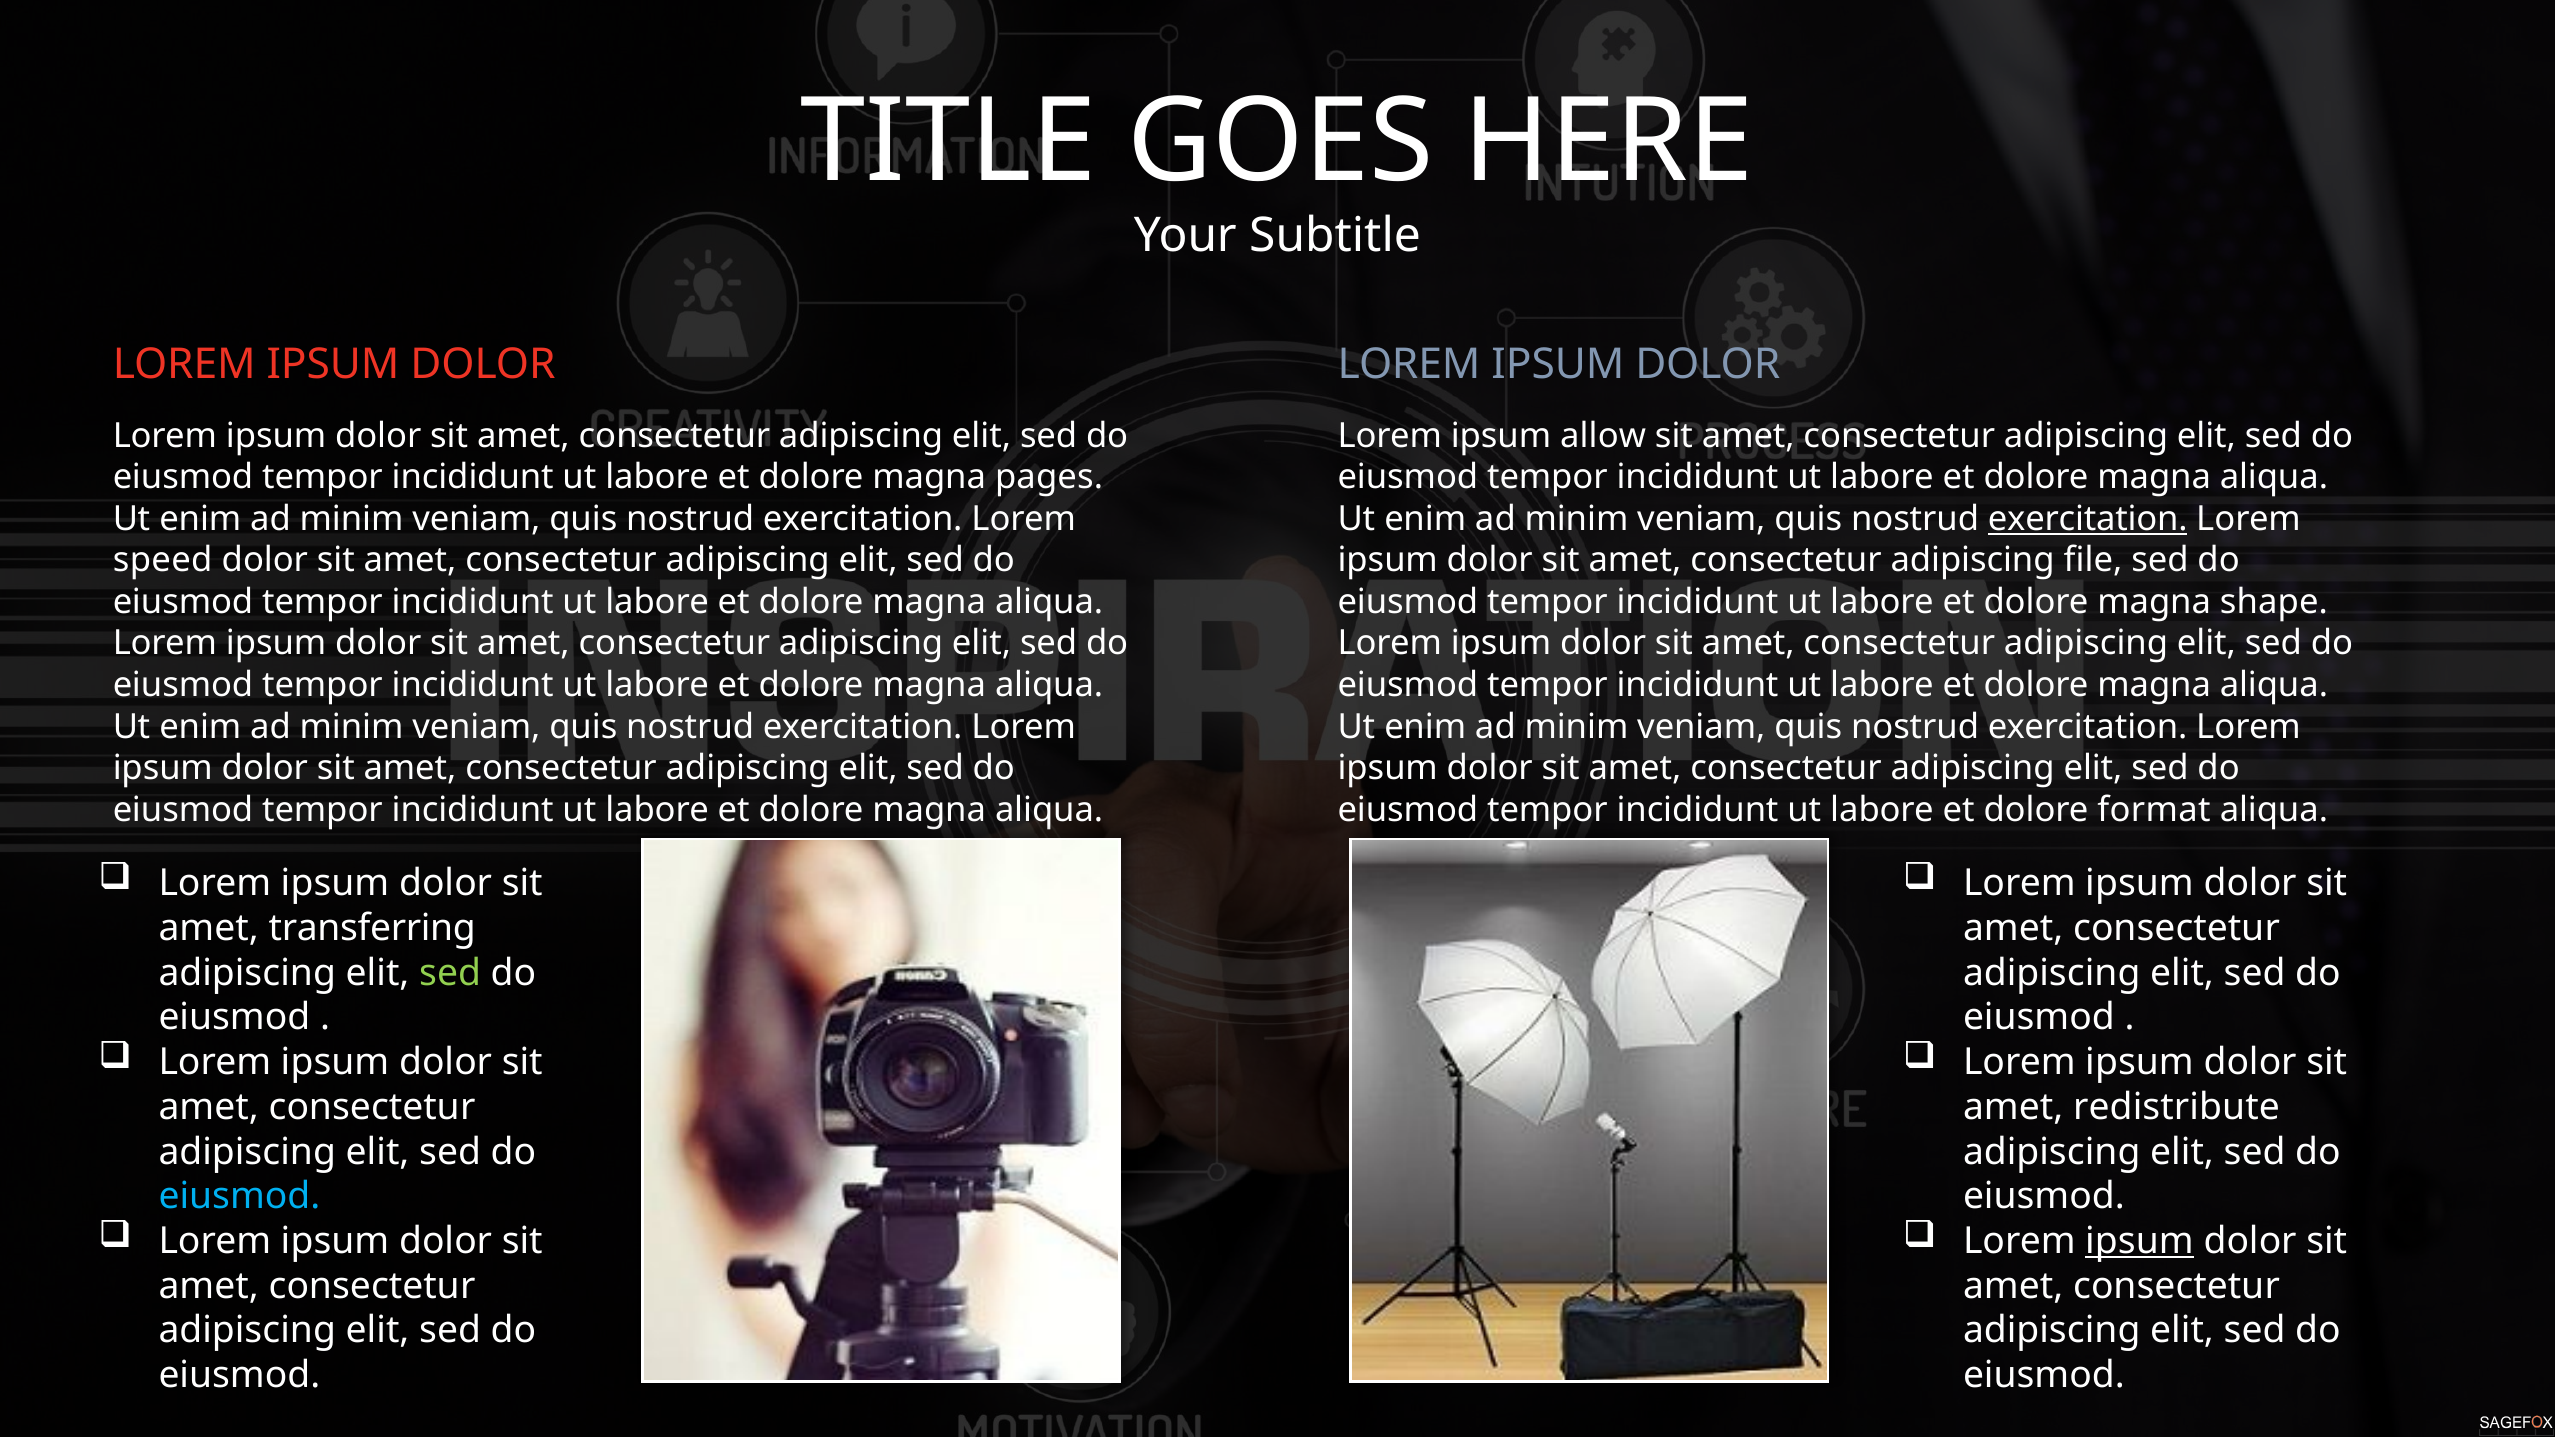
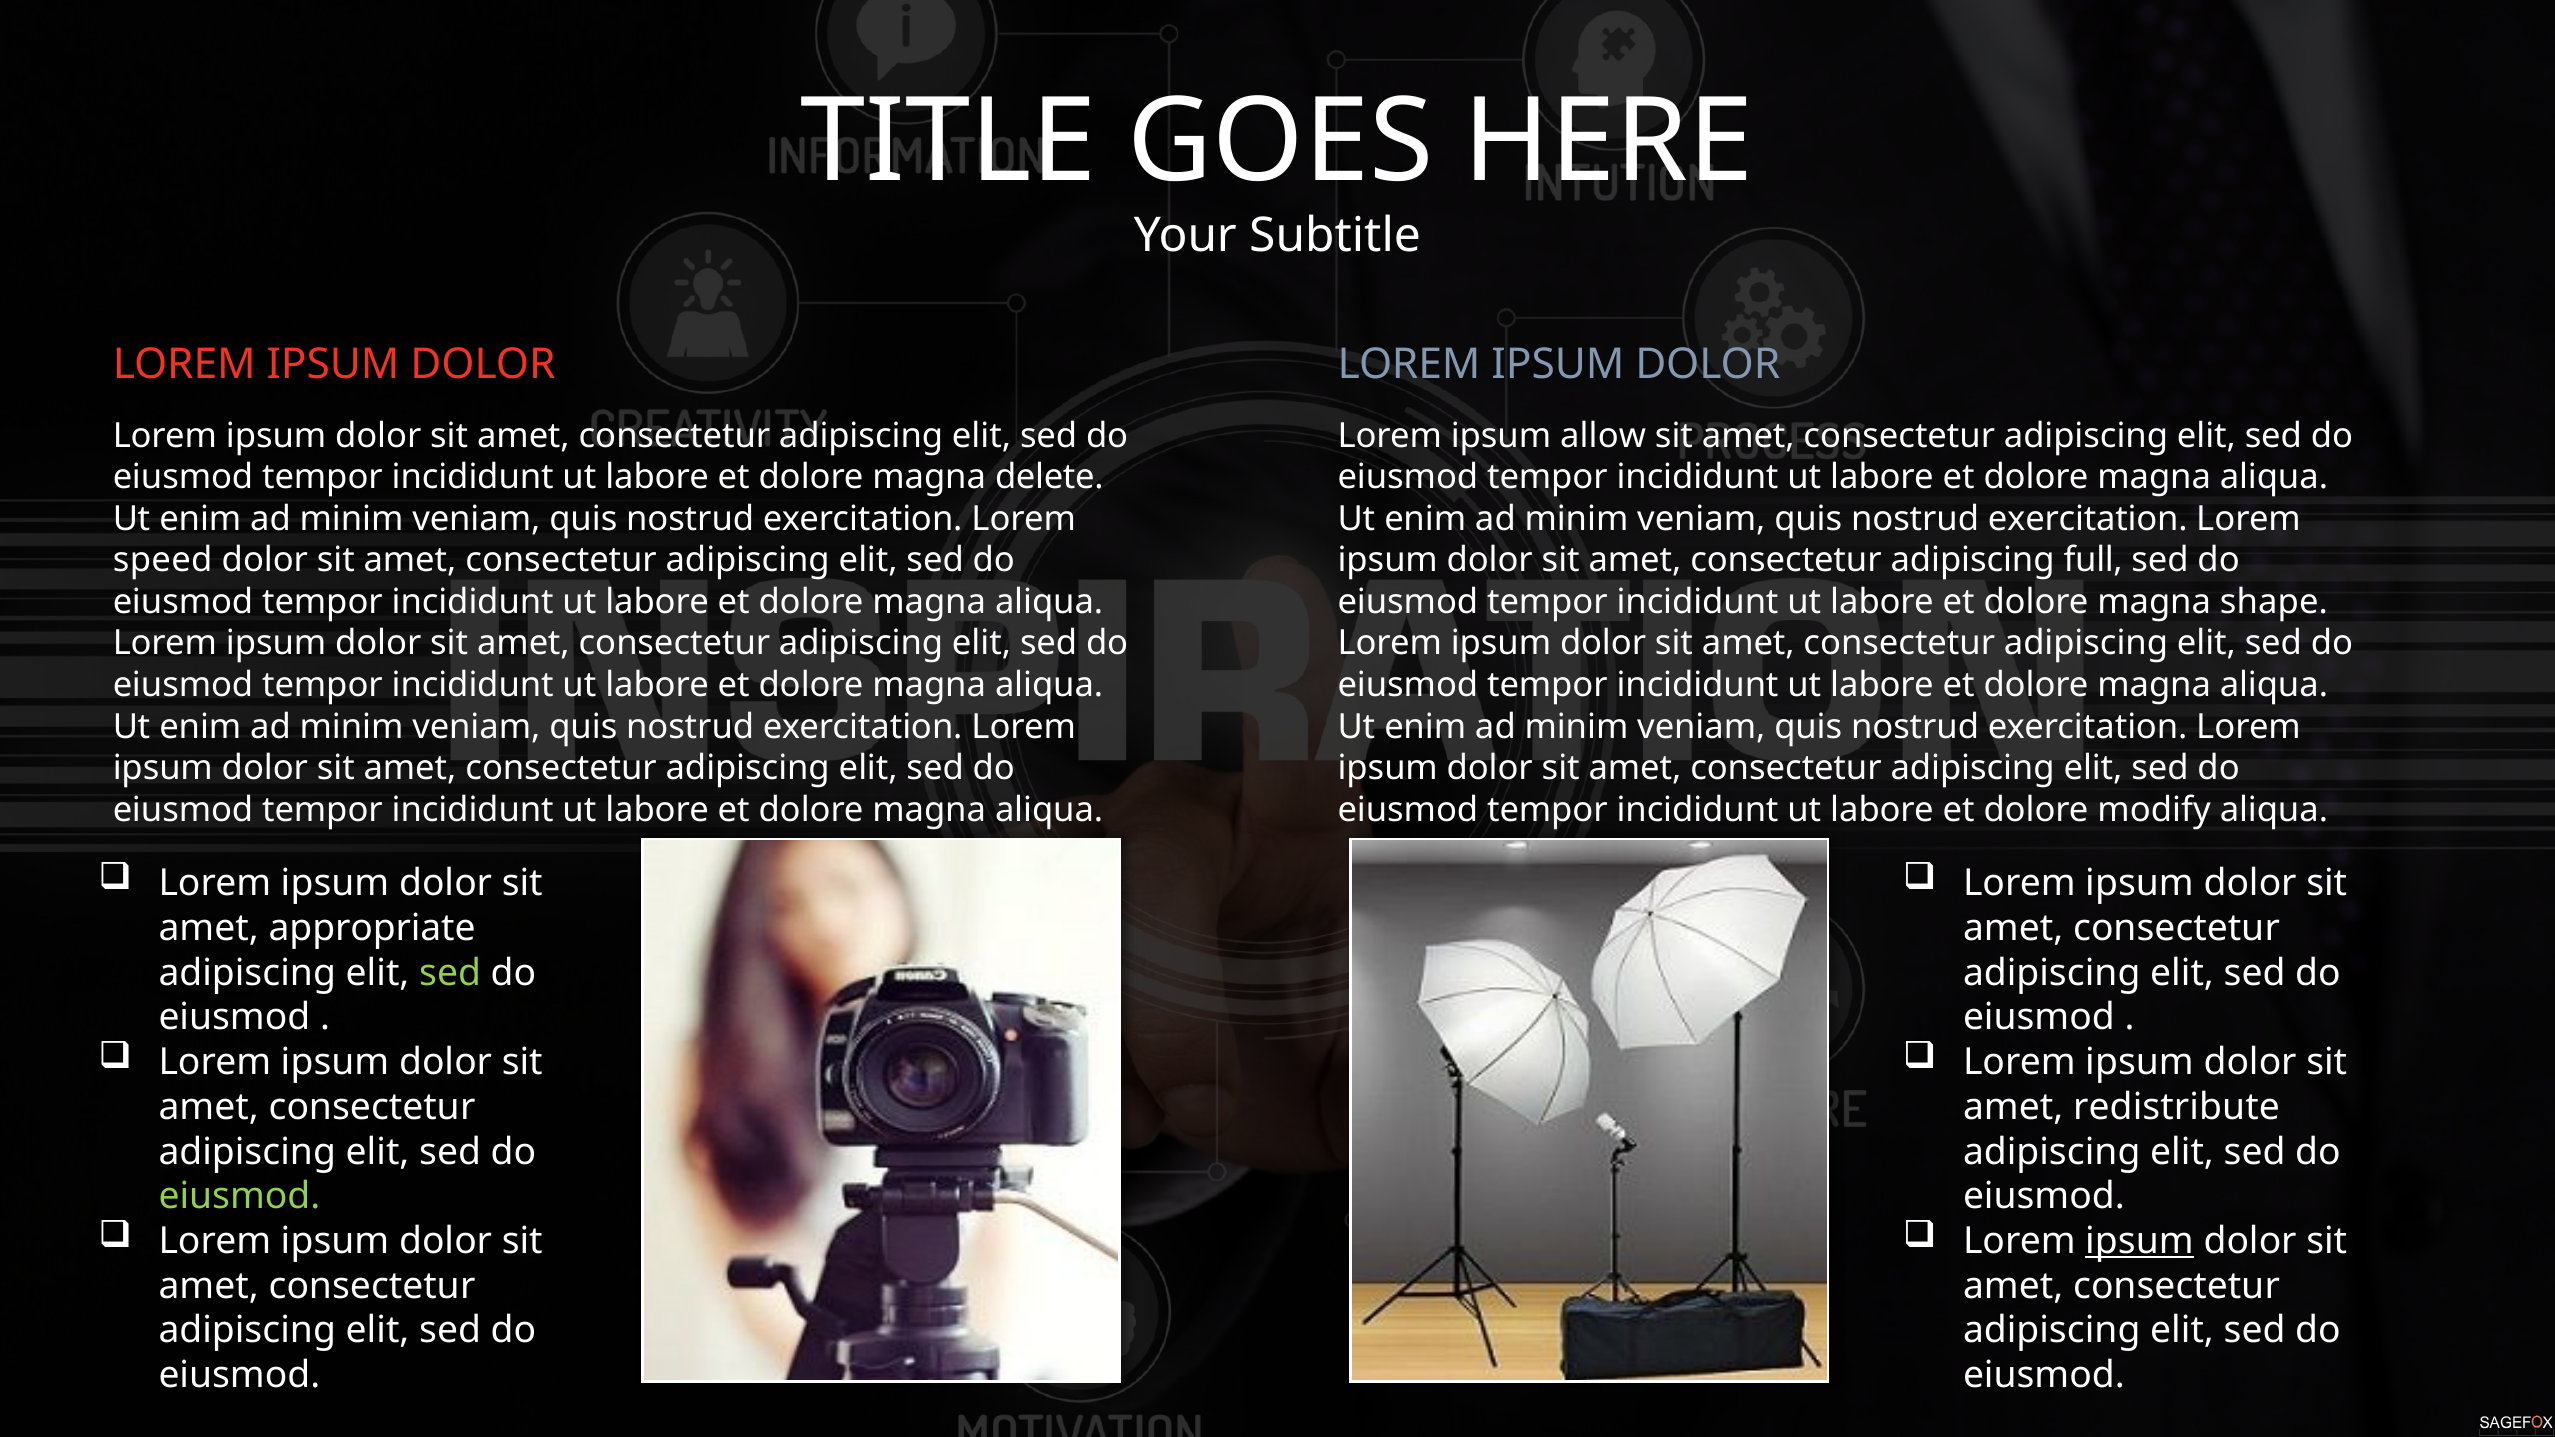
pages: pages -> delete (1049, 477)
exercitation underline: present -> none (2088, 519)
file: file -> full (2093, 560)
format: format -> modify (2154, 810)
transferring: transferring -> appropriate (372, 928)
eiusmod colour: light blue -> light green (239, 1197)
